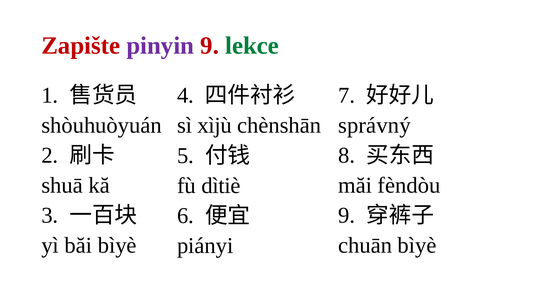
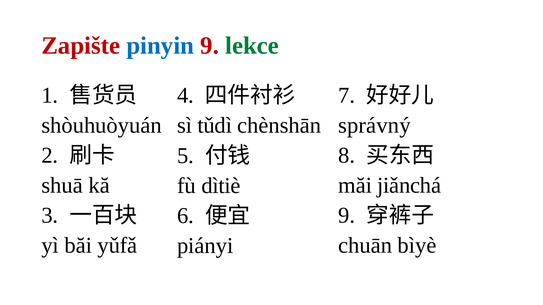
pinyin colour: purple -> blue (160, 46)
xìjù: xìjù -> tǔdì (215, 126)
fèndòu: fèndòu -> jiǎnchá (409, 186)
băi bìyè: bìyè -> yǔfǎ (117, 246)
